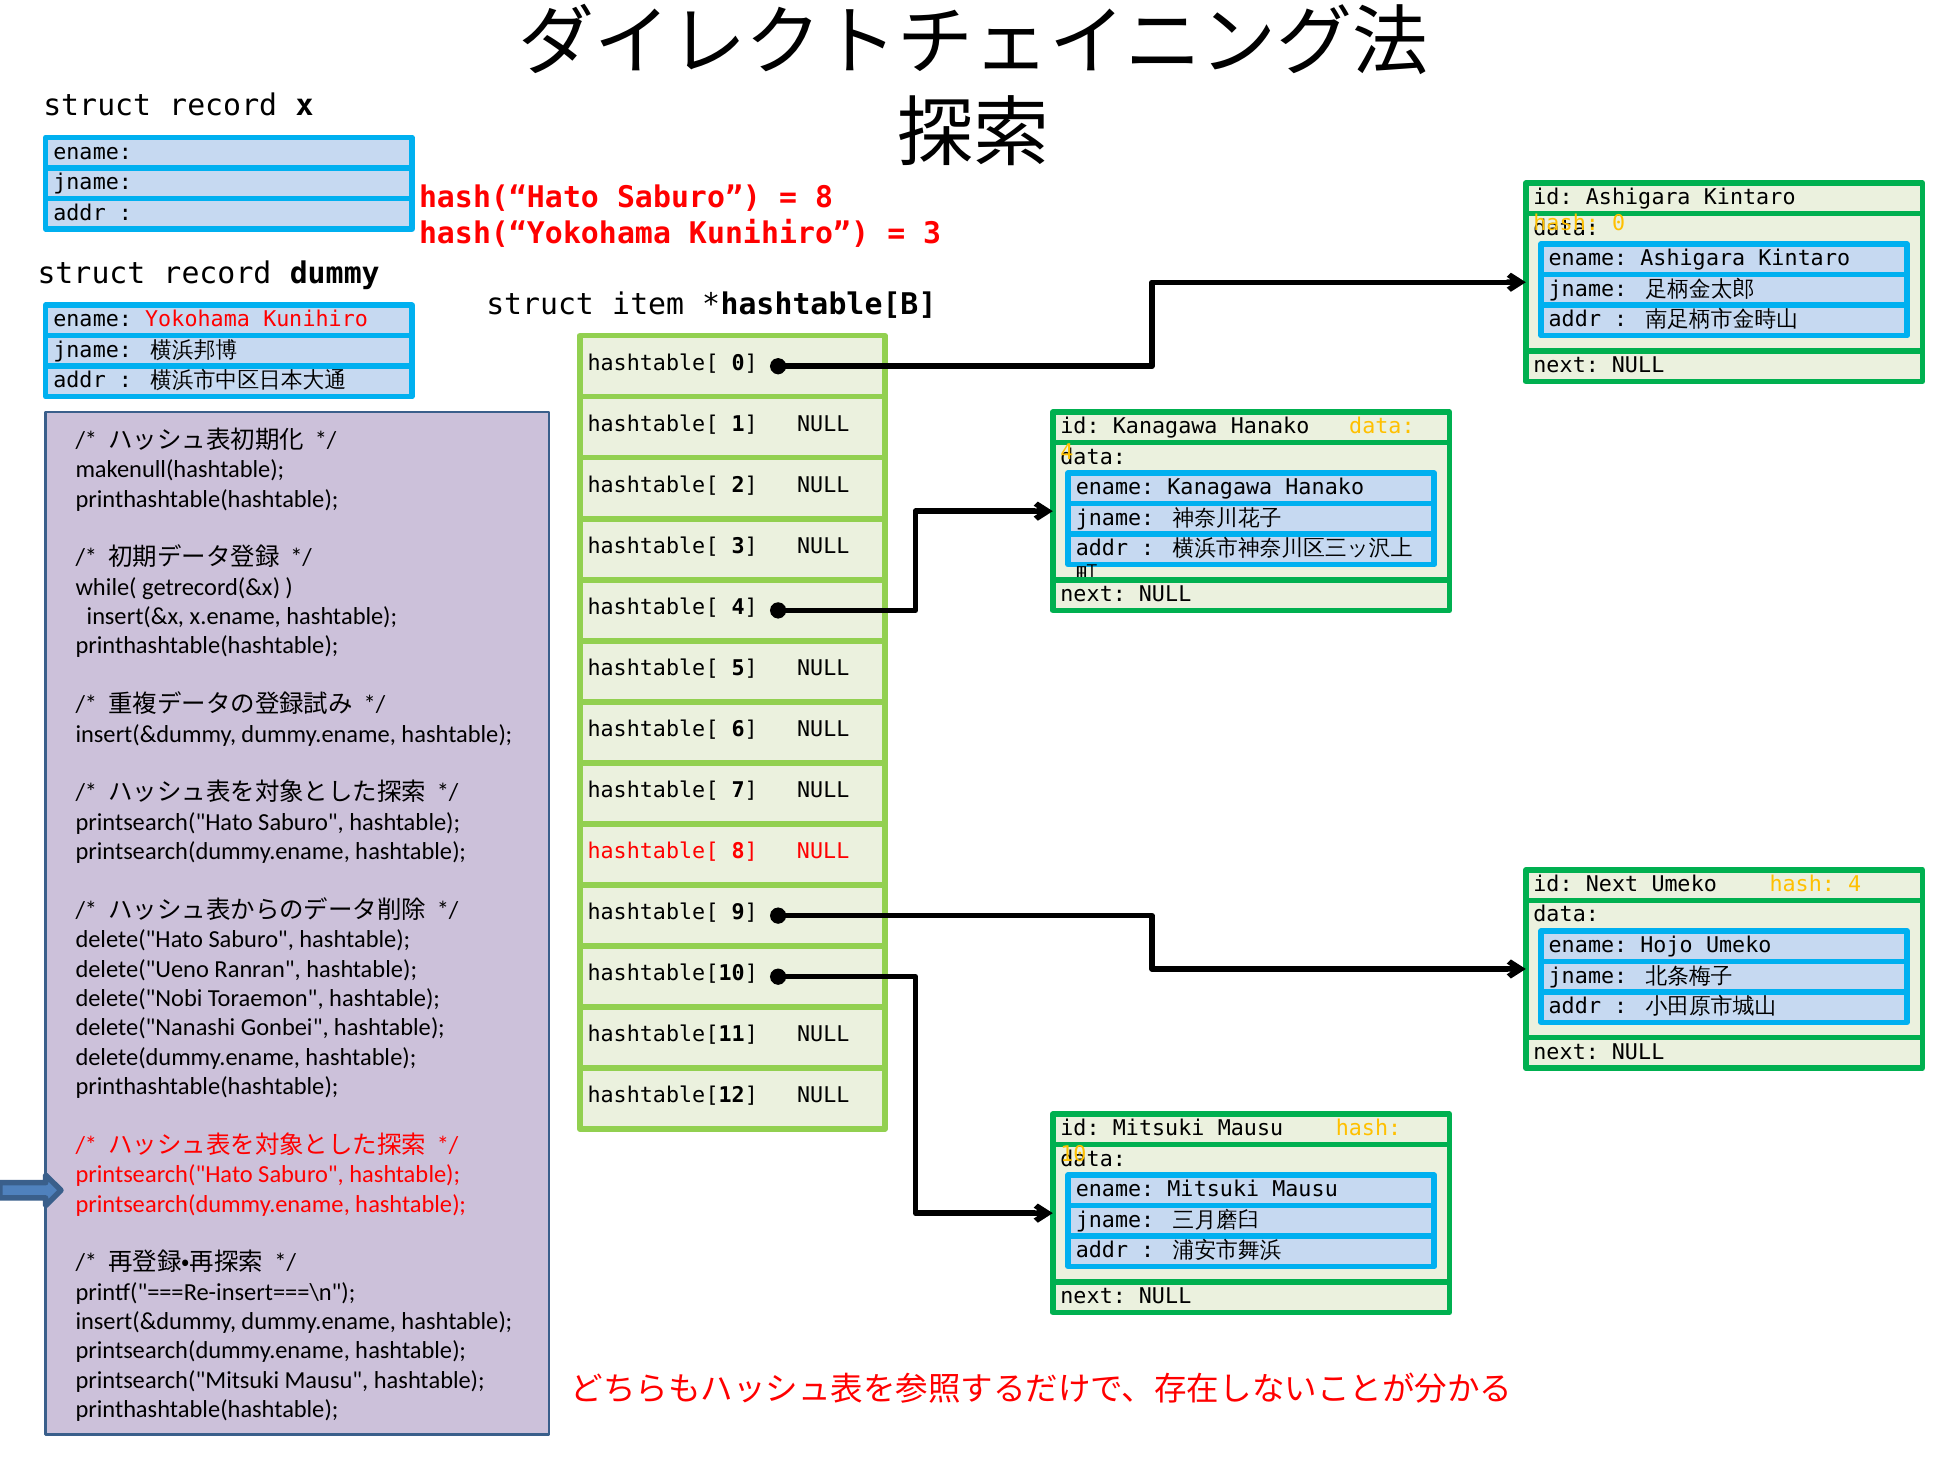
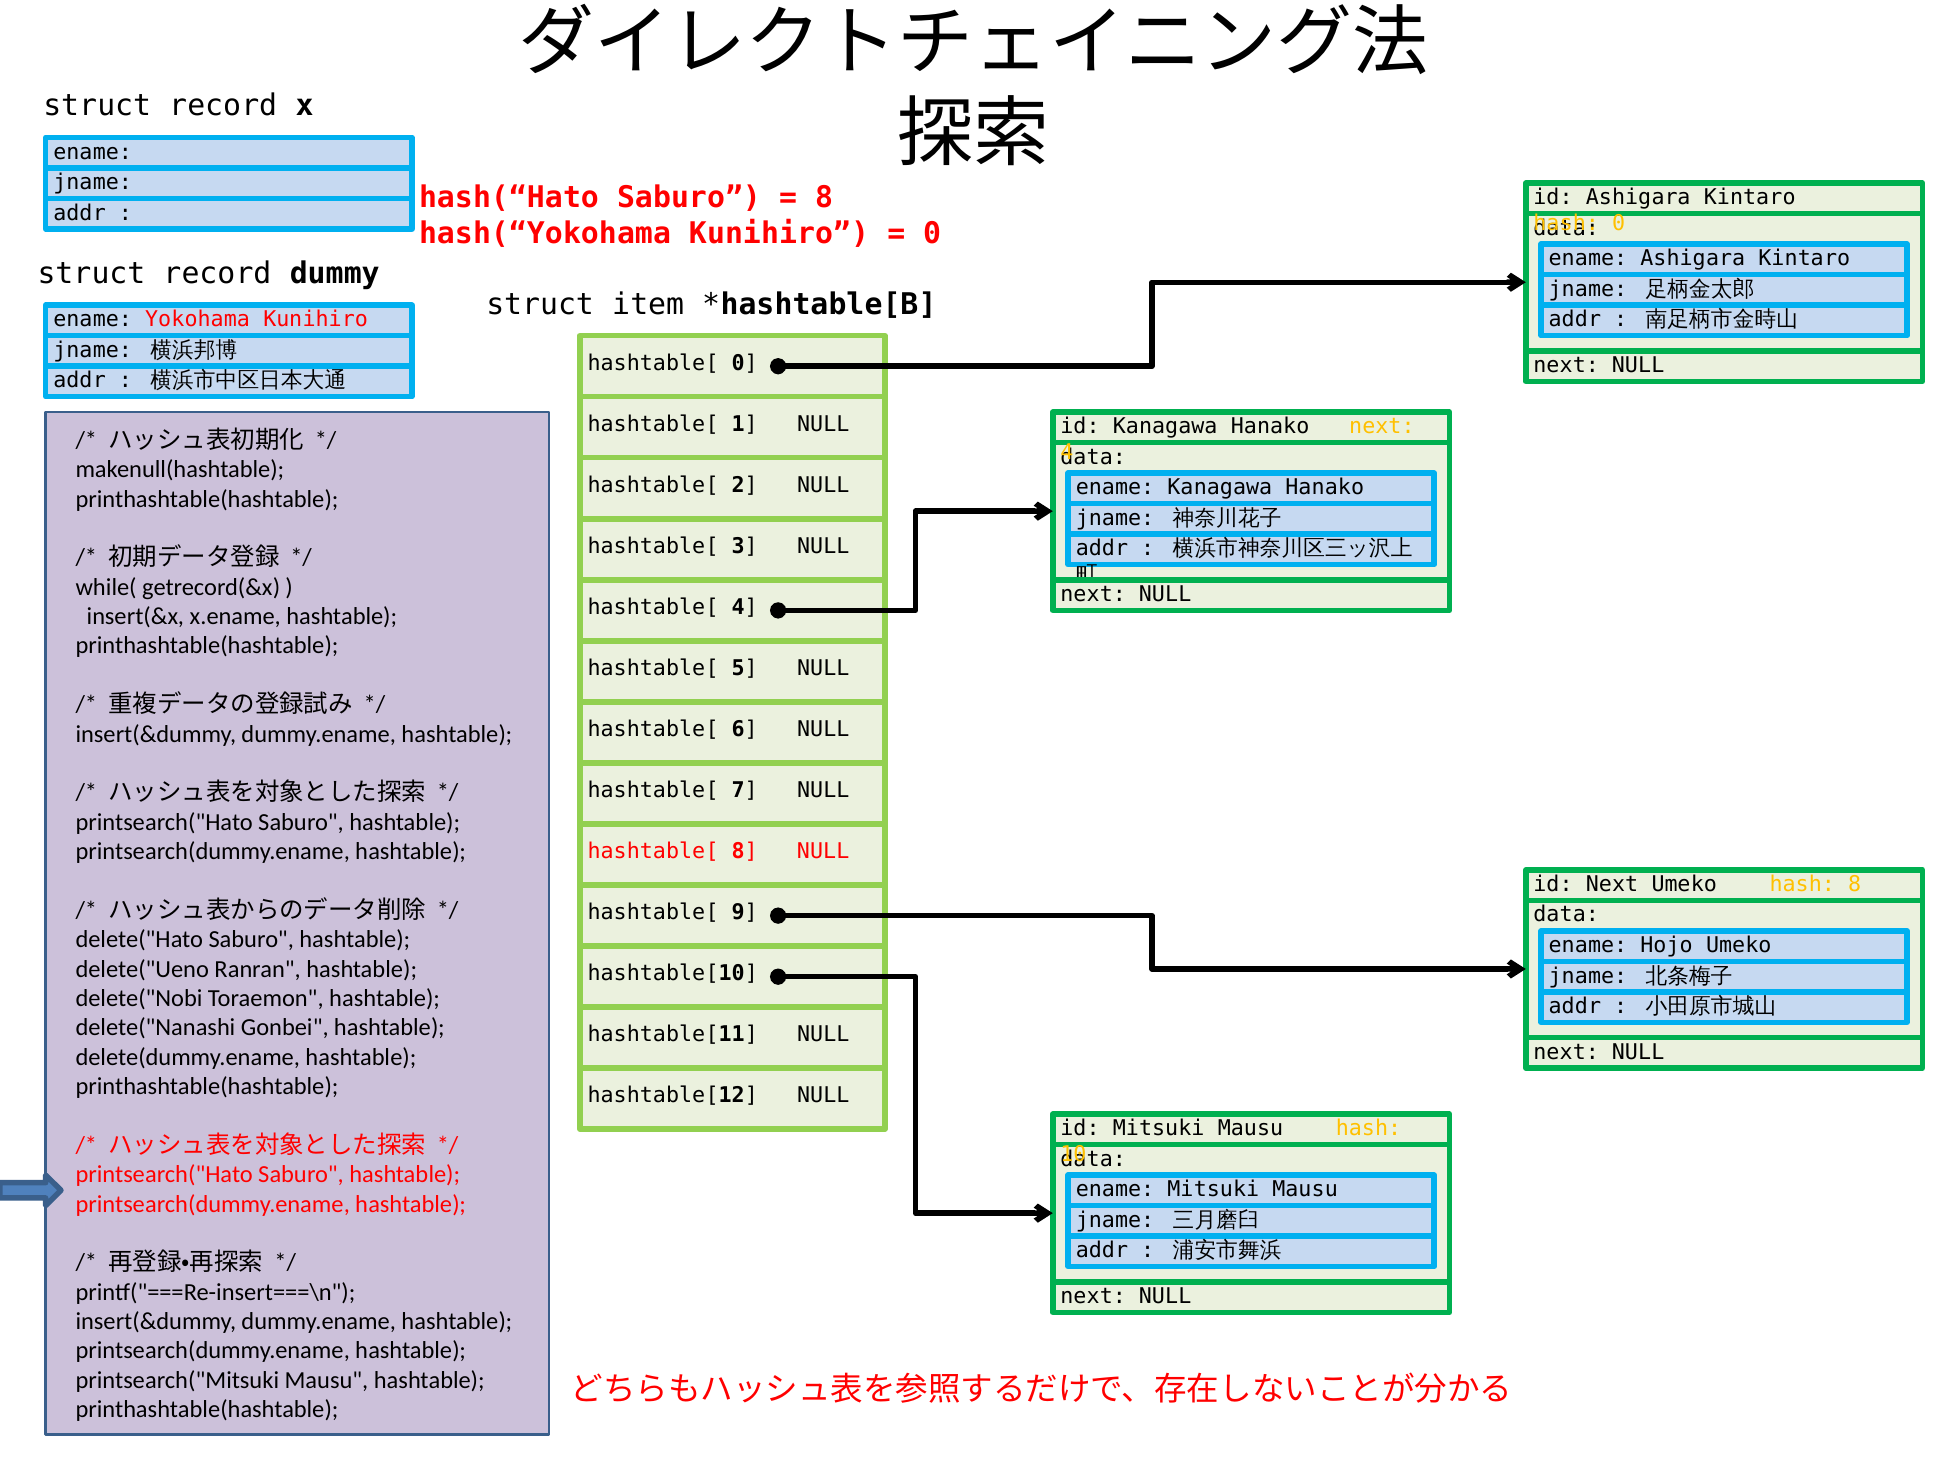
3: 3 -> 0 (932, 233)
Hanako data: data -> next (1382, 427)
hash 4: 4 -> 8 (1855, 884)
